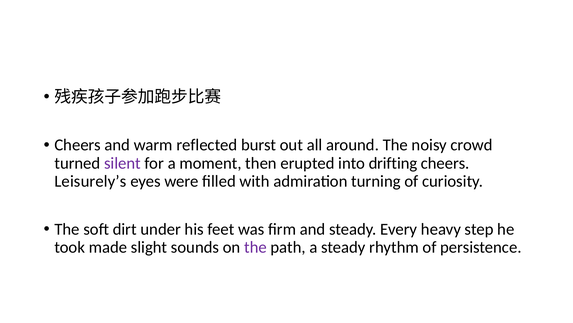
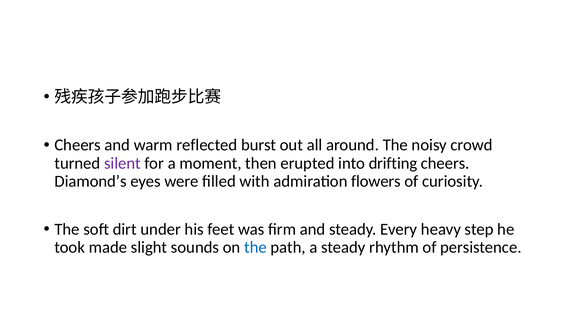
Leisurely’s: Leisurely’s -> Diamond’s (91, 181)
turning: turning -> flowers (376, 181)
the colour: purple -> blue (255, 247)
